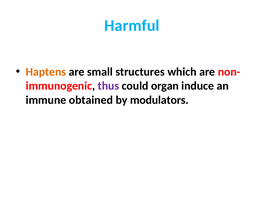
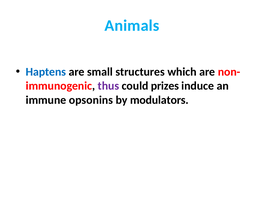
Harmful: Harmful -> Animals (132, 26)
Haptens colour: orange -> blue (46, 72)
organ: organ -> prizes (165, 86)
obtained: obtained -> opsonins (91, 100)
